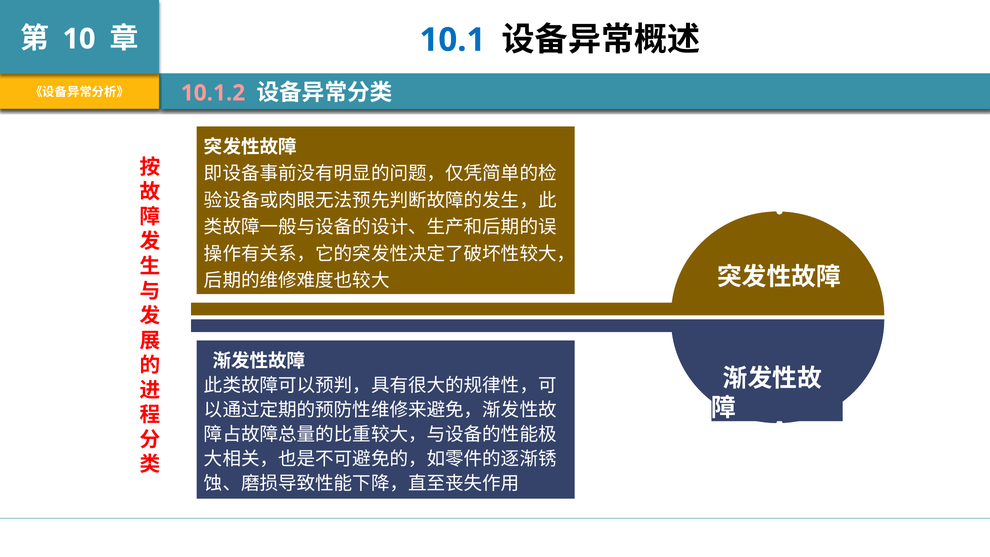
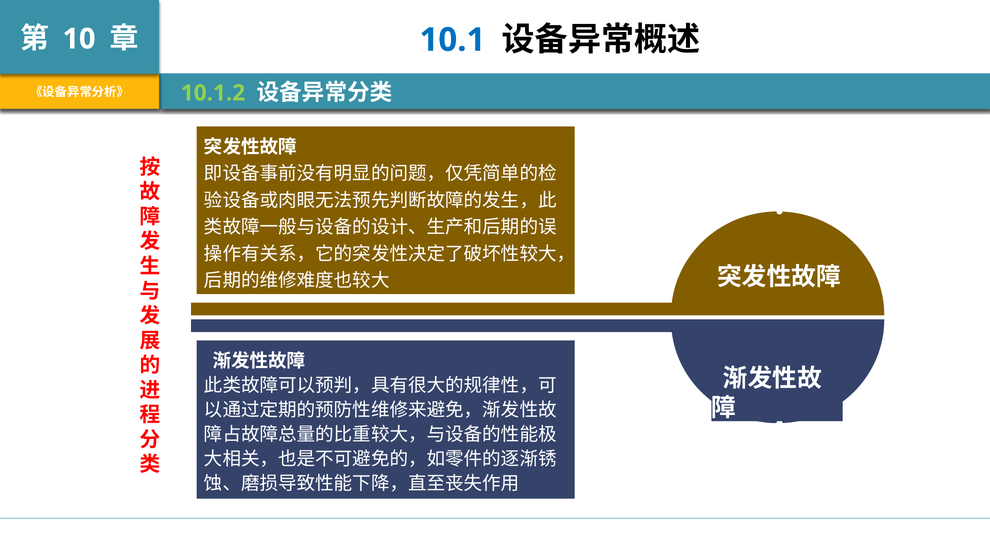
10.1.2 colour: pink -> light green (213, 93)
